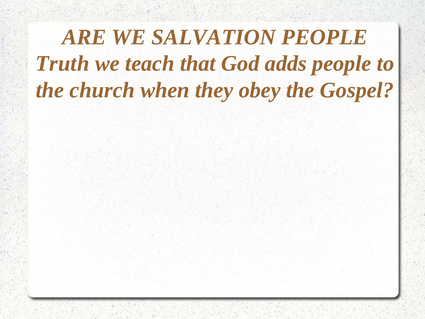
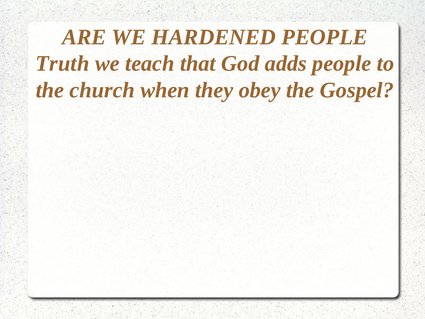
SALVATION: SALVATION -> HARDENED (214, 37)
